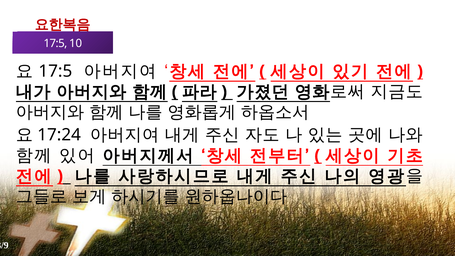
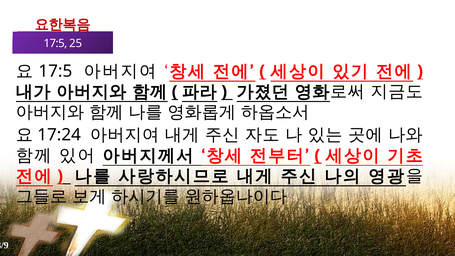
10: 10 -> 25 (76, 43)
